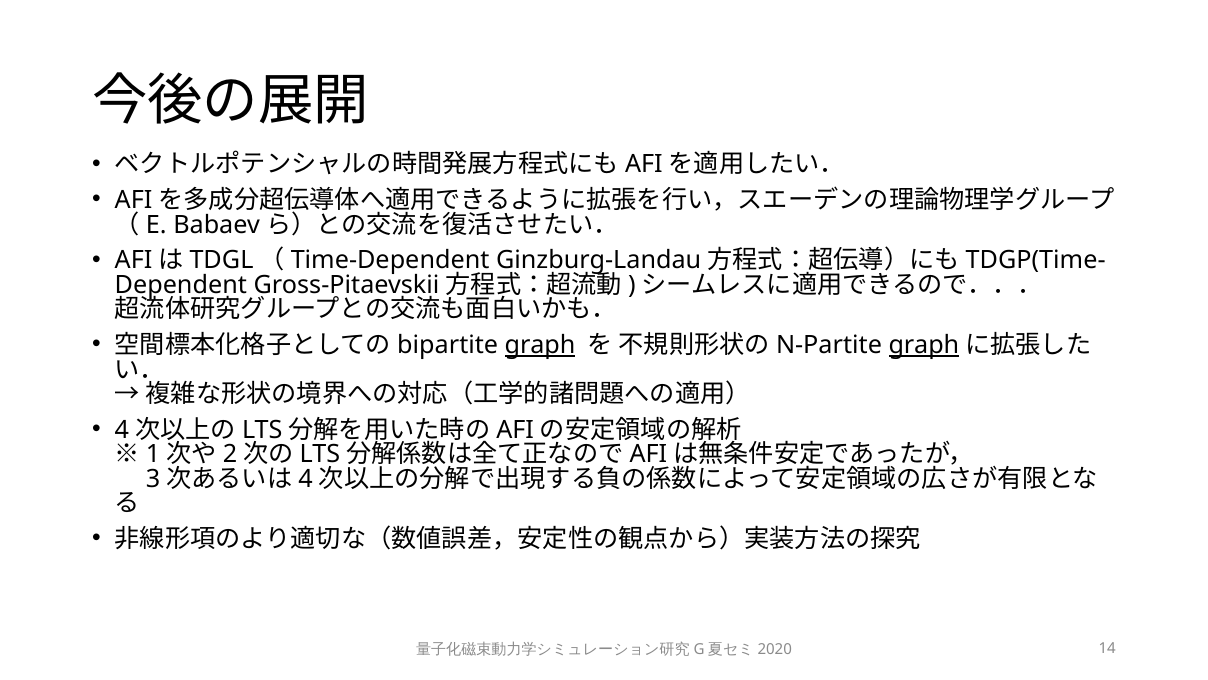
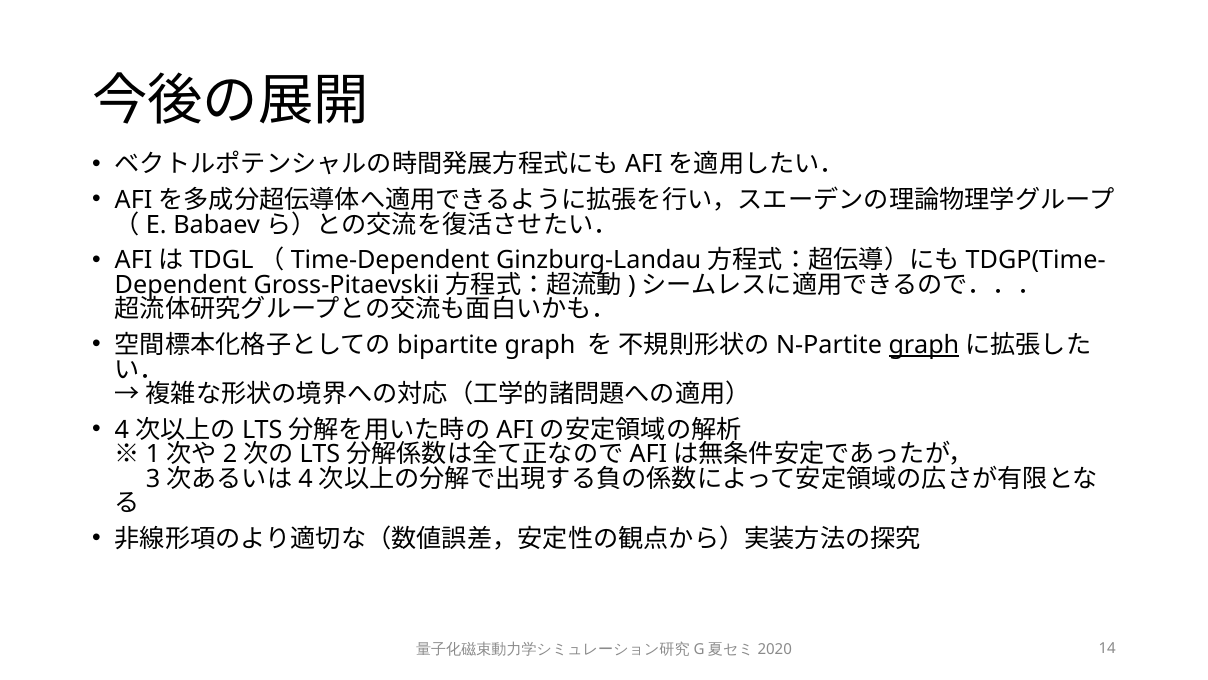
graph underline: present -> none (540, 345)
